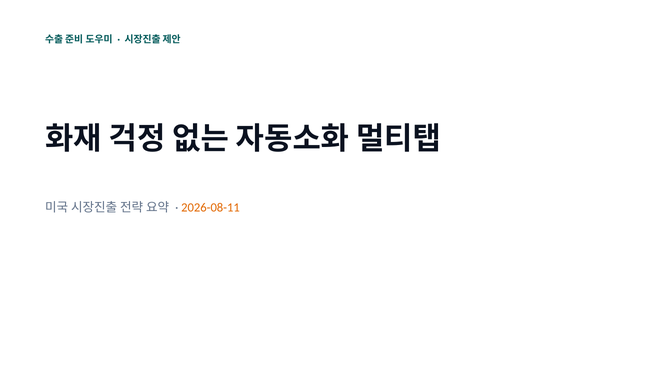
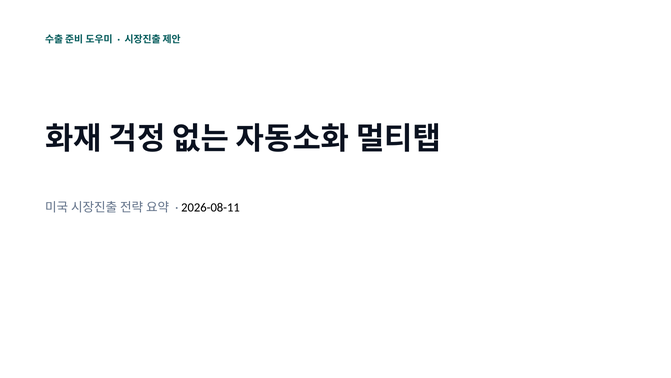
2026-08-11 colour: orange -> black (211, 207)
